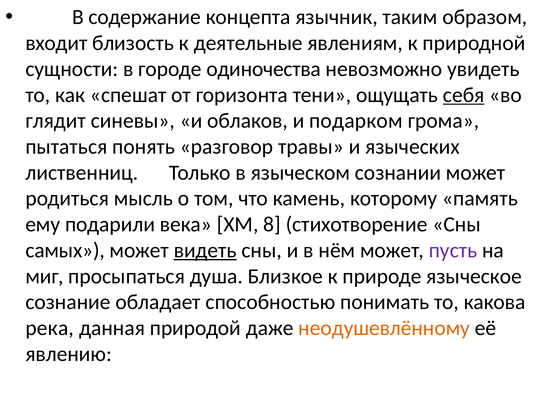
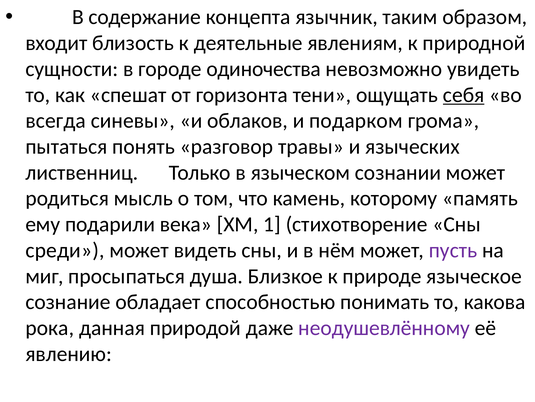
глядит: глядит -> всегда (56, 121)
8: 8 -> 1 (272, 224)
самых: самых -> среди (65, 250)
видеть underline: present -> none (205, 250)
река: река -> рока (50, 327)
неодушевлённому colour: orange -> purple (384, 327)
